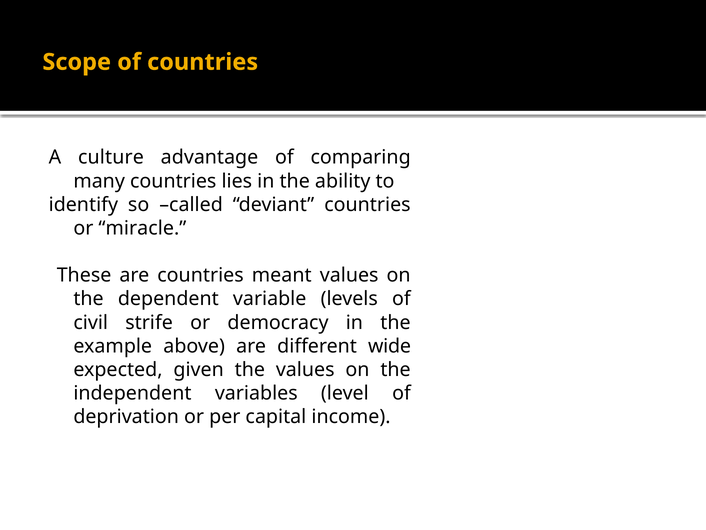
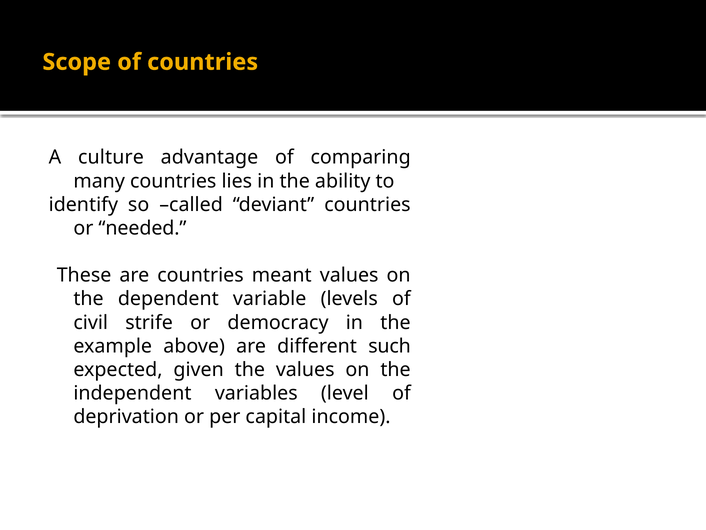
miracle: miracle -> needed (143, 228)
wide: wide -> such (390, 346)
